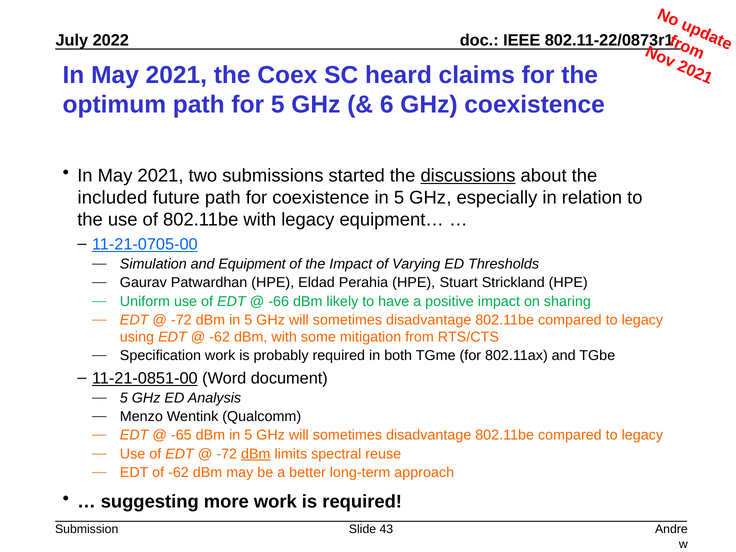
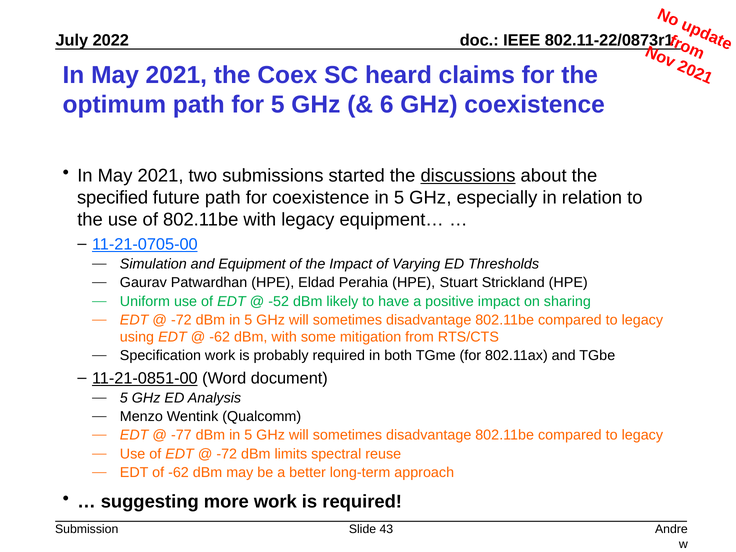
included: included -> specified (113, 198)
-66: -66 -> -52 (279, 301)
-65: -65 -> -77 (181, 435)
dBm underline: present -> none (256, 454)
